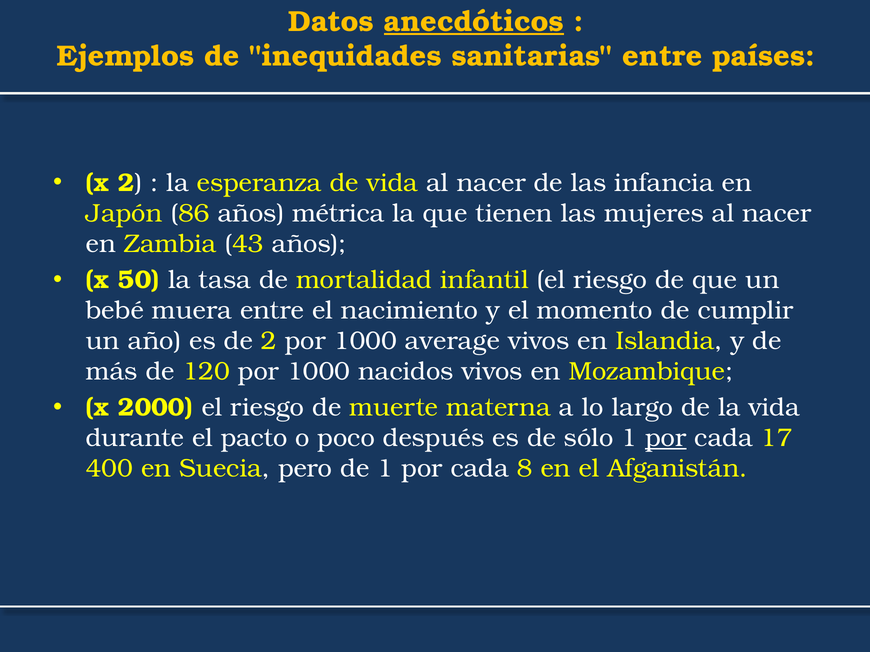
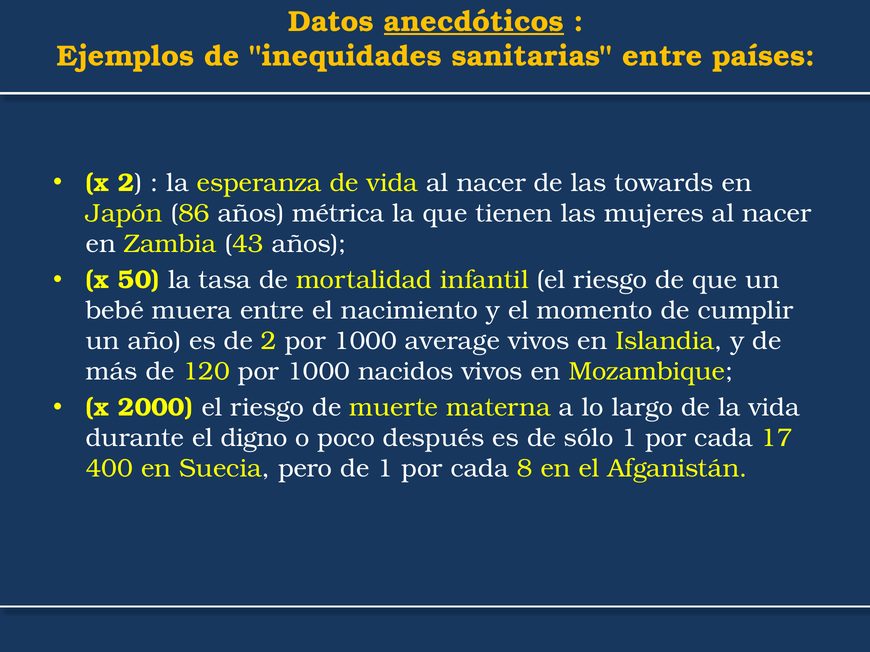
infancia: infancia -> towards (664, 183)
pacto: pacto -> digno (254, 438)
por underline: present -> none (666, 438)
